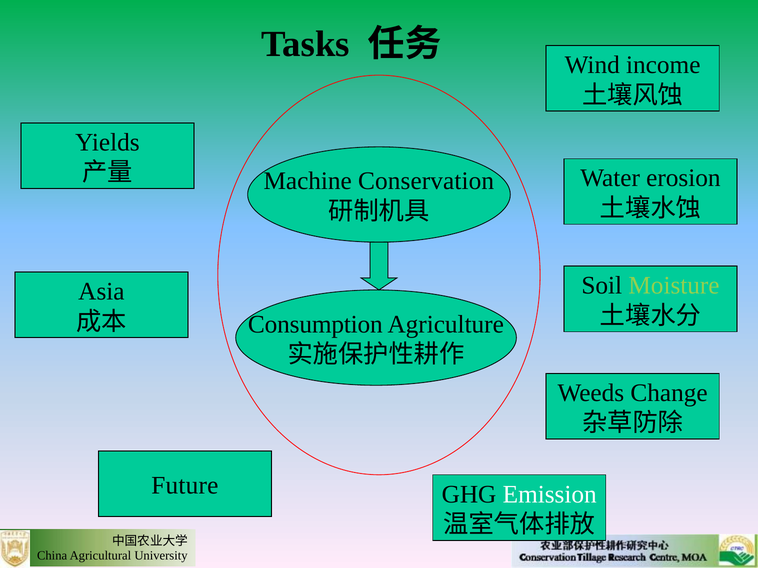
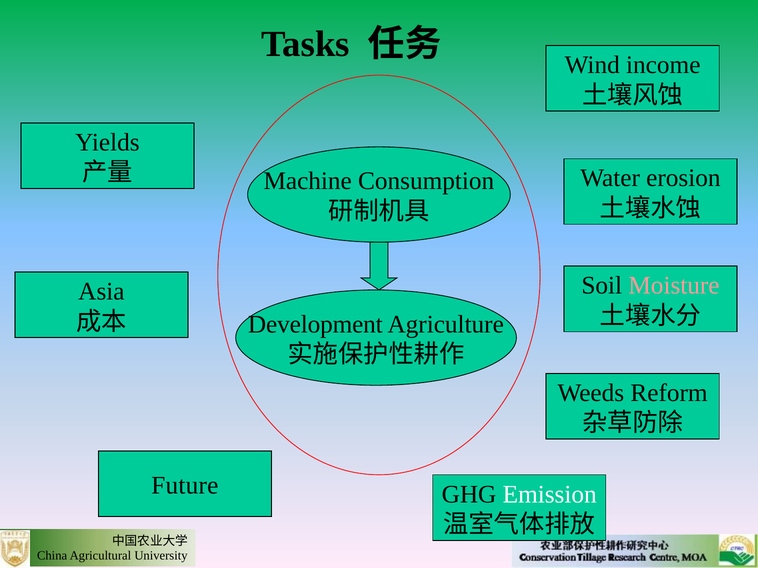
Conservation: Conservation -> Consumption (426, 181)
Moisture colour: light green -> pink (674, 286)
Consumption: Consumption -> Development (315, 325)
Change: Change -> Reform (669, 393)
